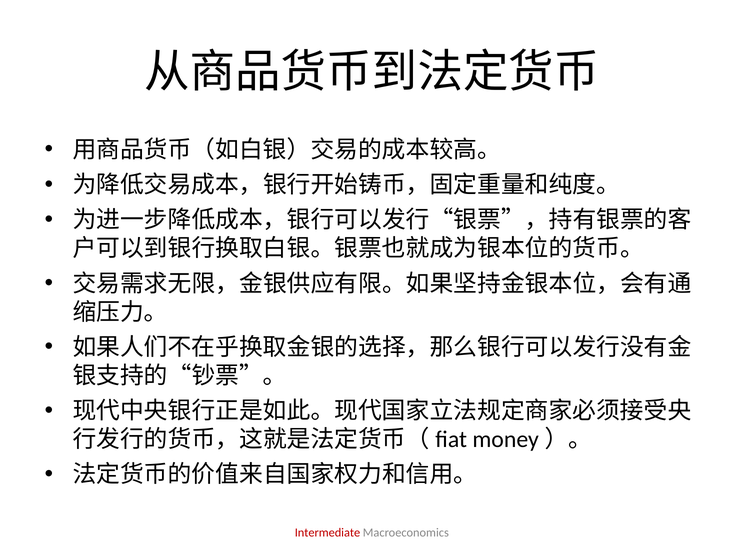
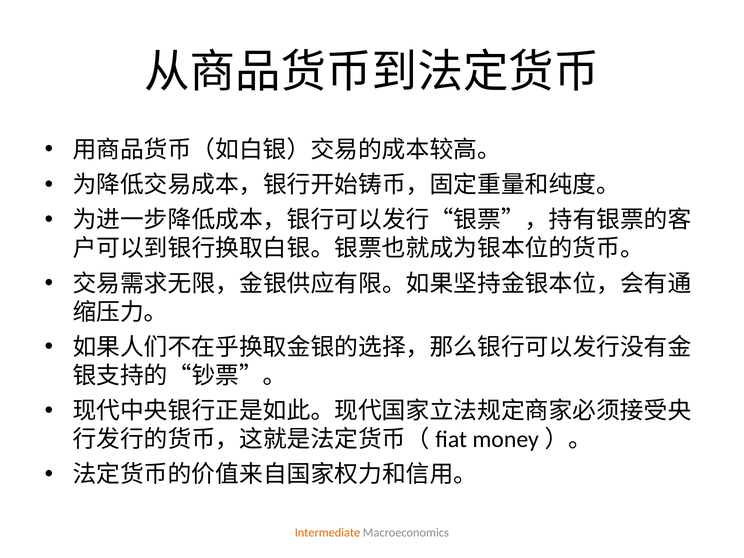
Intermediate colour: red -> orange (327, 533)
